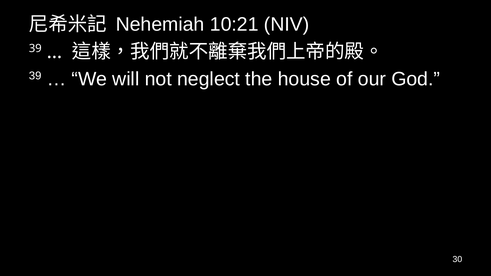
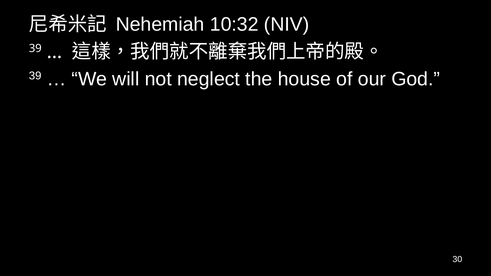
10:21: 10:21 -> 10:32 (234, 24)
